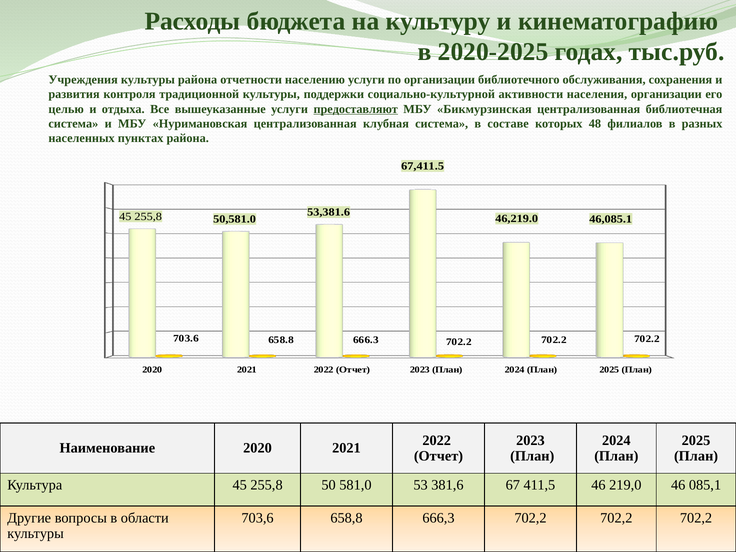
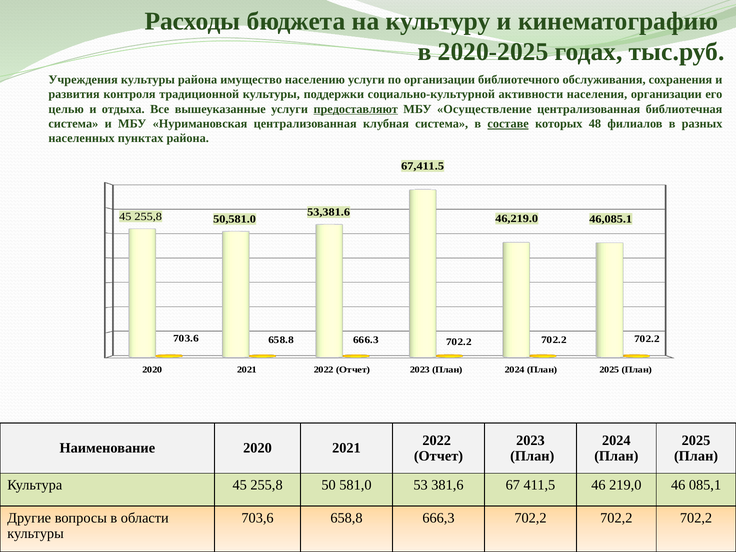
отчетности: отчетности -> имущество (251, 80)
Бикмурзинская: Бикмурзинская -> Осуществление (484, 109)
составе underline: none -> present (508, 124)
